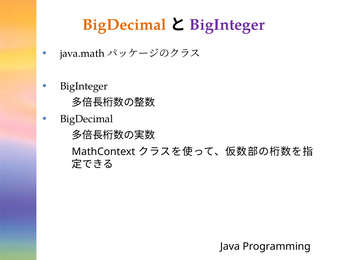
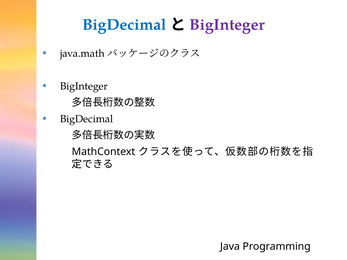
BigDecimal colour: orange -> blue (124, 25)
